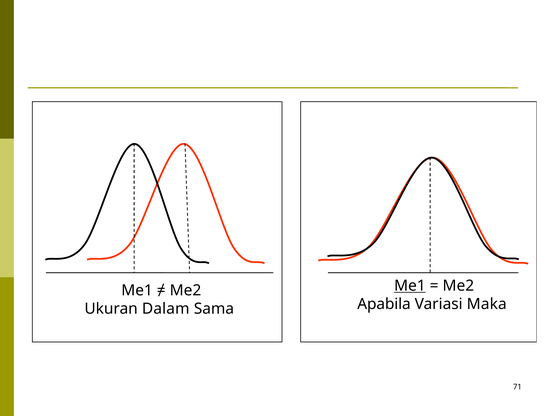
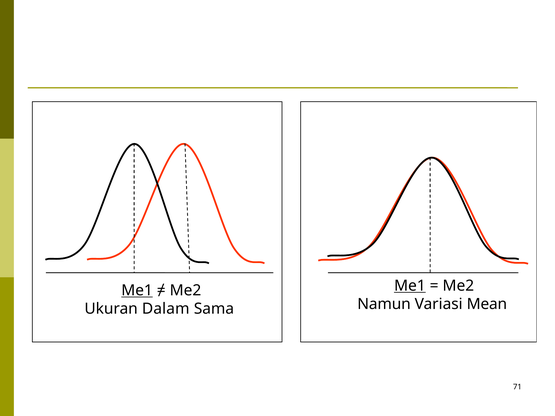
Me1 underline: none -> present (137, 291)
Apabila: Apabila -> Namun (384, 304)
Maka: Maka -> Mean (487, 304)
